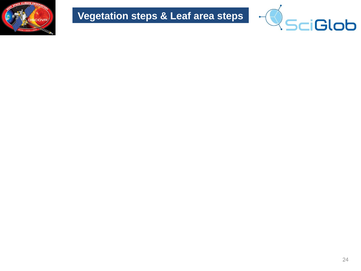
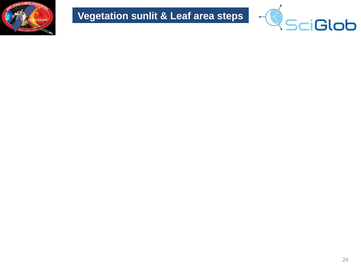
Vegetation steps: steps -> sunlit (144, 16)
